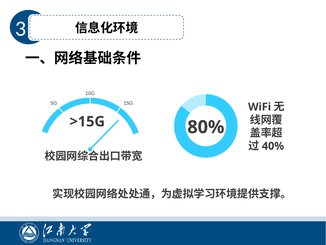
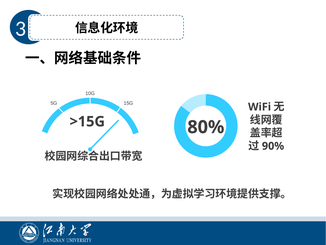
40%: 40% -> 90% (273, 146)
